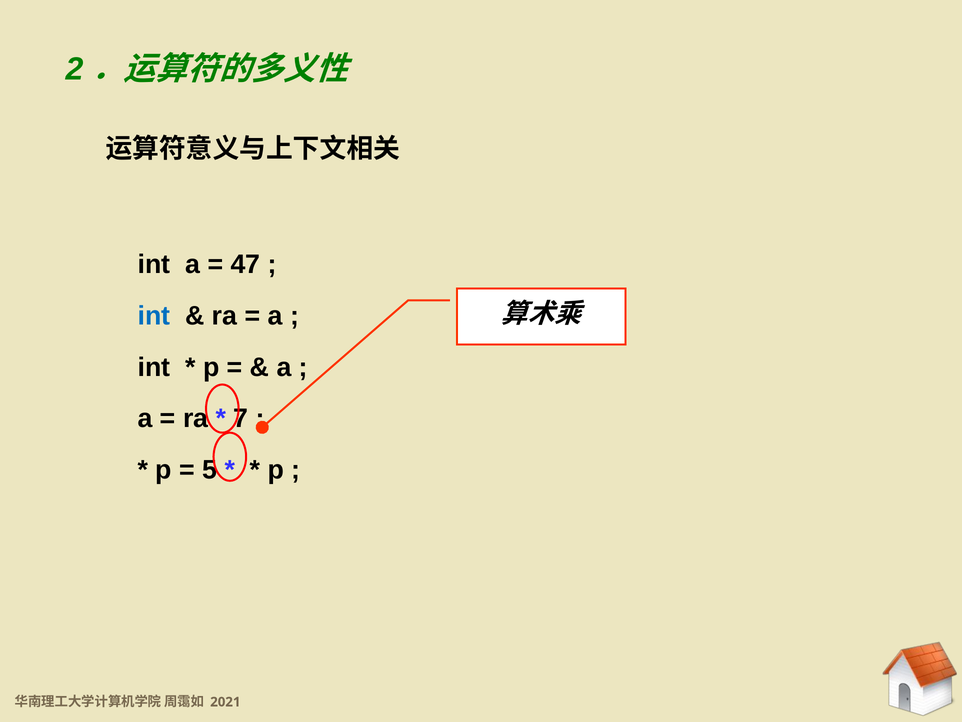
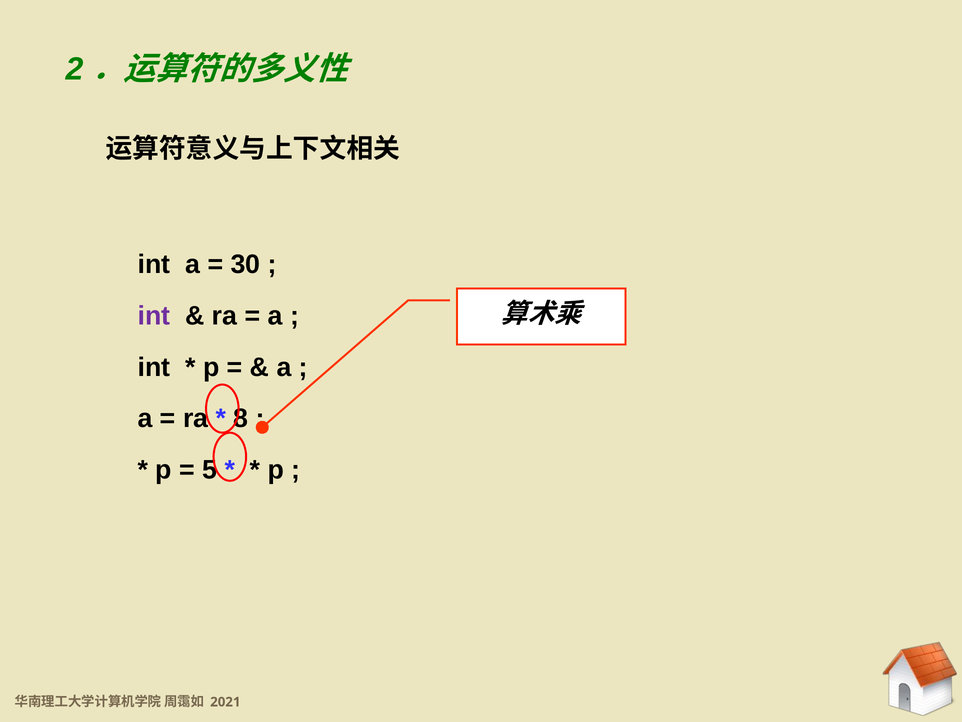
47: 47 -> 30 (245, 264)
int colour: blue -> purple (154, 316)
7: 7 -> 8 (241, 418)
